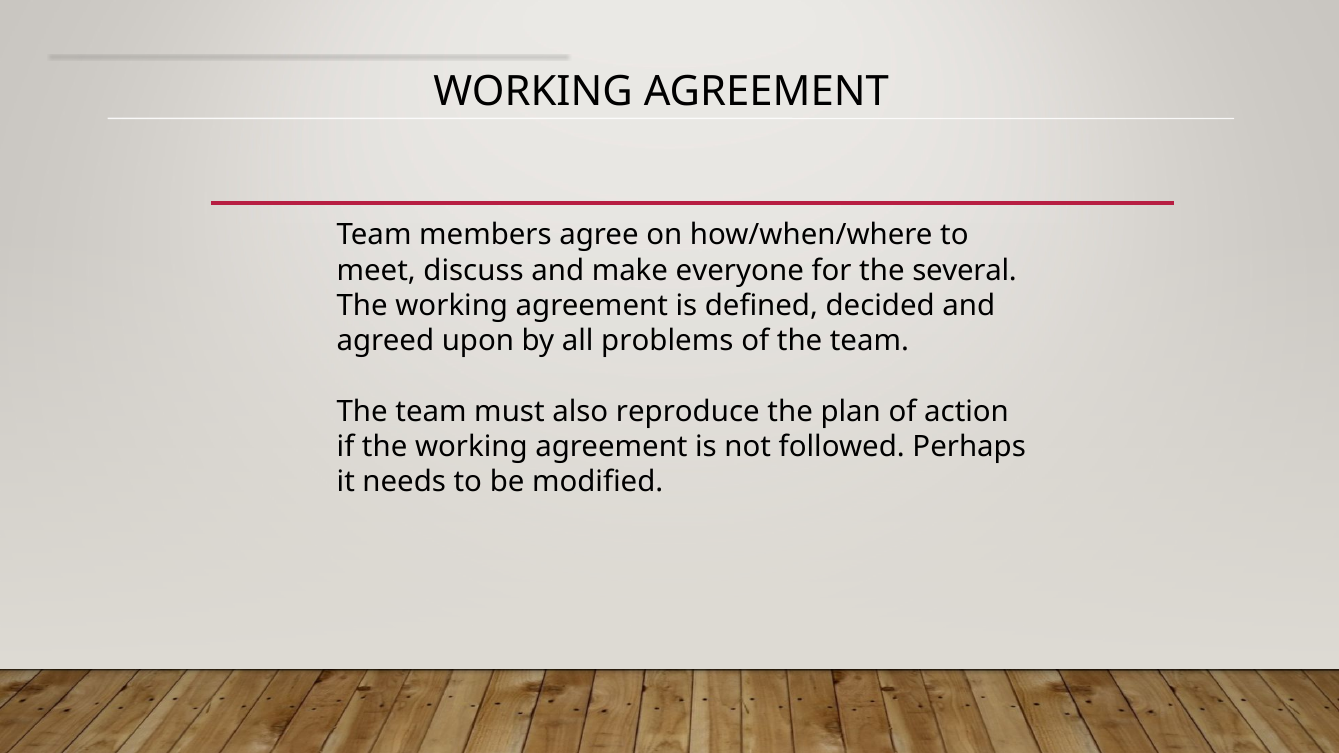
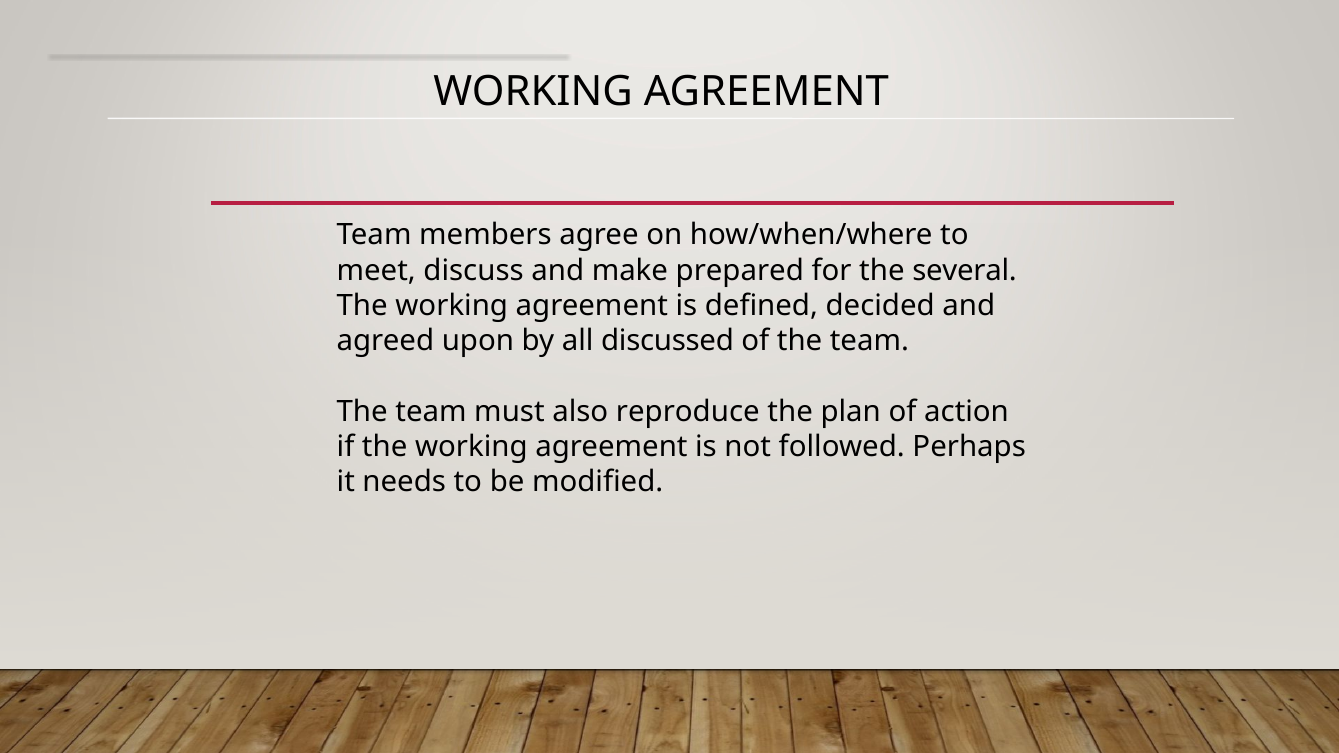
everyone: everyone -> prepared (740, 270)
problems: problems -> discussed (668, 341)
